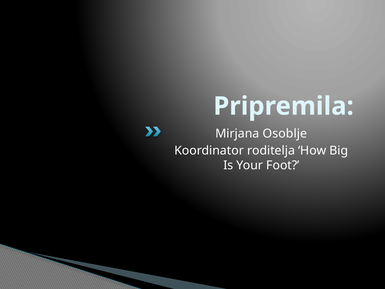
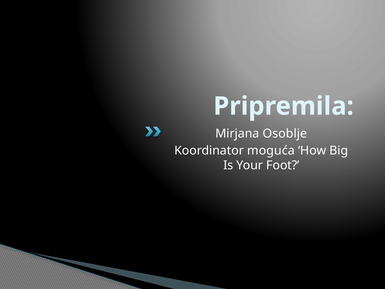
roditelja: roditelja -> moguća (271, 150)
